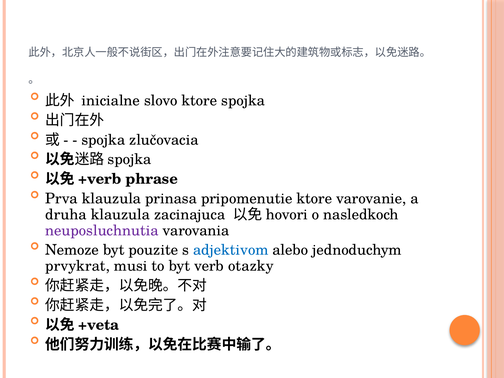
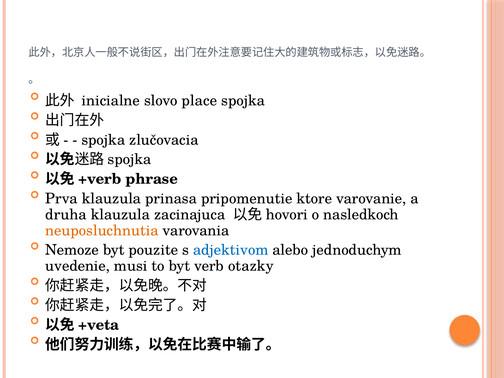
slovo ktore: ktore -> place (199, 101)
neuposluchnutia colour: purple -> orange (102, 230)
prvykrat: prvykrat -> uvedenie (78, 266)
